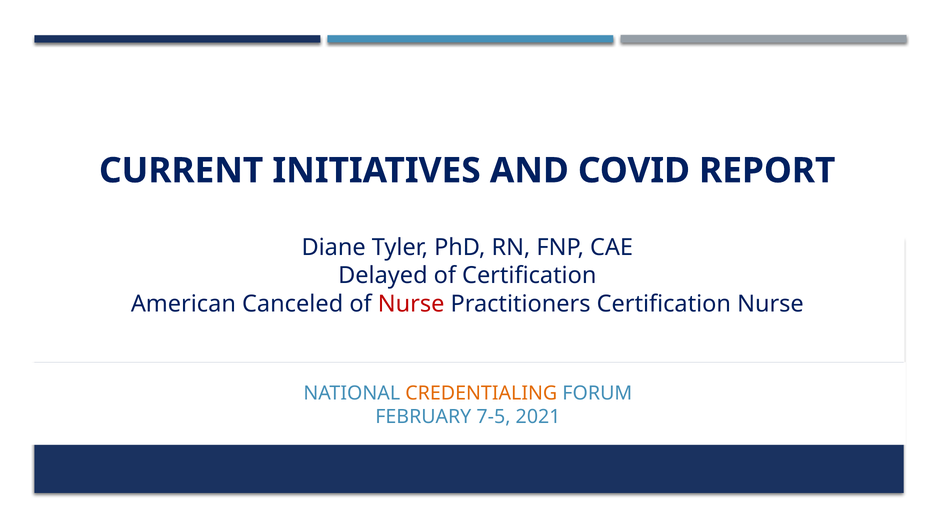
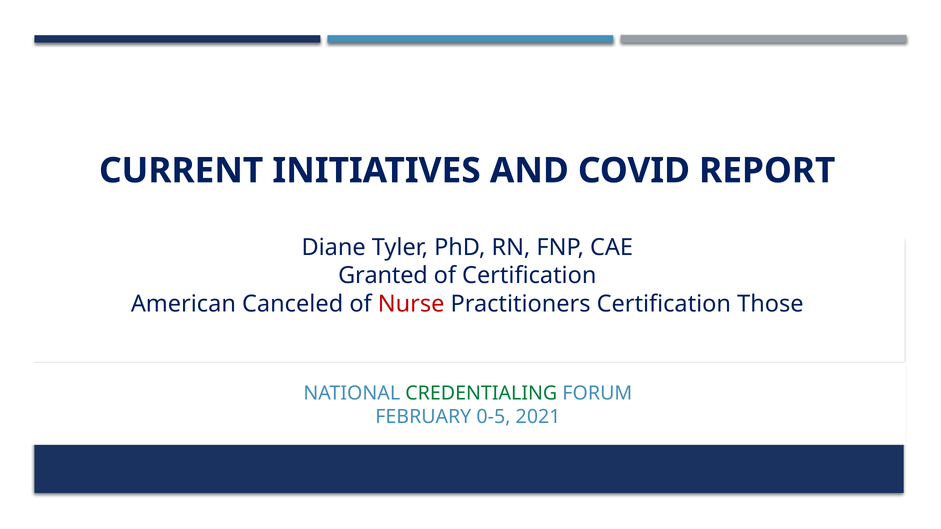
Delayed: Delayed -> Granted (383, 276)
Certification Nurse: Nurse -> Those (770, 304)
CREDENTIALING colour: orange -> green (481, 393)
7-5: 7-5 -> 0-5 (493, 417)
